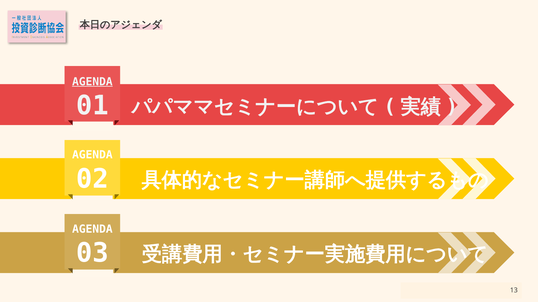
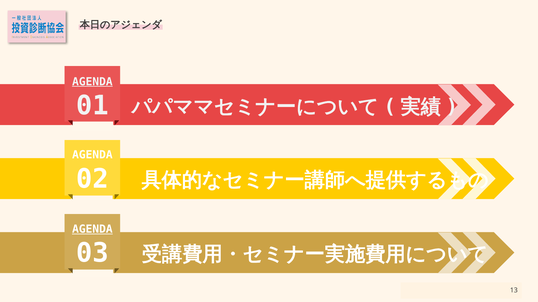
AGENDA underline: none -> present (92, 230)
